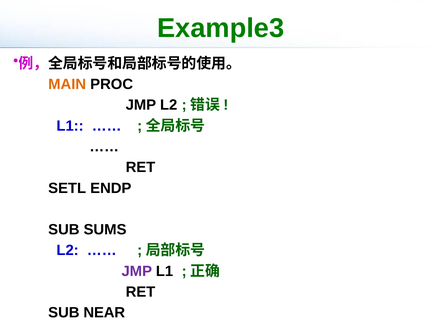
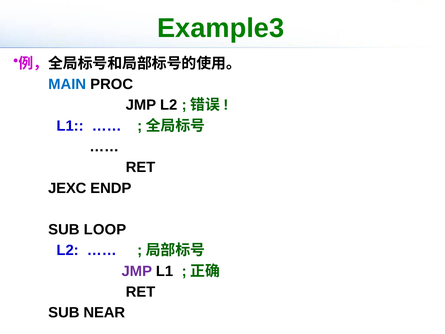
MAIN colour: orange -> blue (67, 84)
SETL: SETL -> JEXC (67, 188)
SUMS: SUMS -> LOOP (105, 229)
